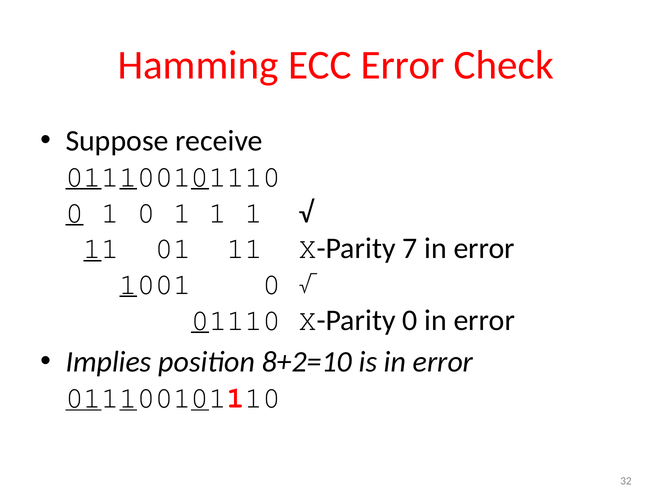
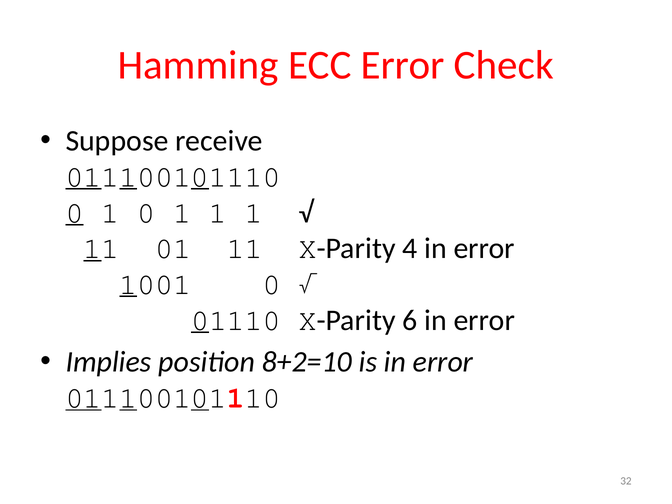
7: 7 -> 4 (410, 249)
X-Parity 0: 0 -> 6 (410, 320)
